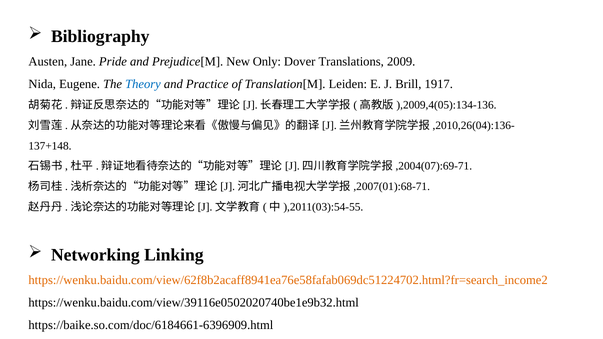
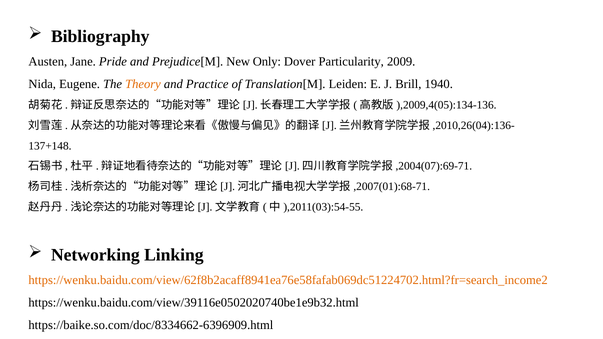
Translations: Translations -> Particularity (351, 62)
Theory colour: blue -> orange (143, 84)
1917: 1917 -> 1940 (439, 84)
https://baike.so.com/doc/6184661-6396909.html: https://baike.so.com/doc/6184661-6396909.html -> https://baike.so.com/doc/8334662-6396909.html (151, 325)
